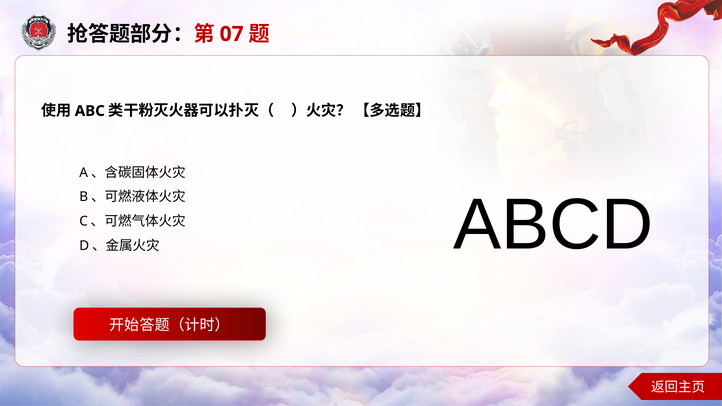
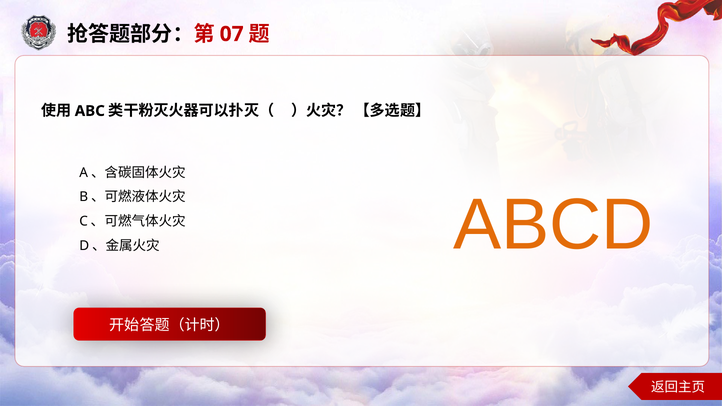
ABCD colour: black -> orange (553, 225)
